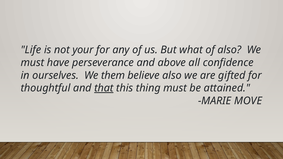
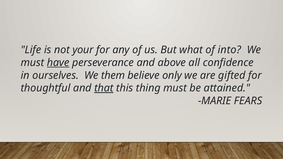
of also: also -> into (229, 50)
have underline: none -> present (58, 63)
believe also: also -> only (172, 75)
MOVE: MOVE -> FEARS (248, 101)
